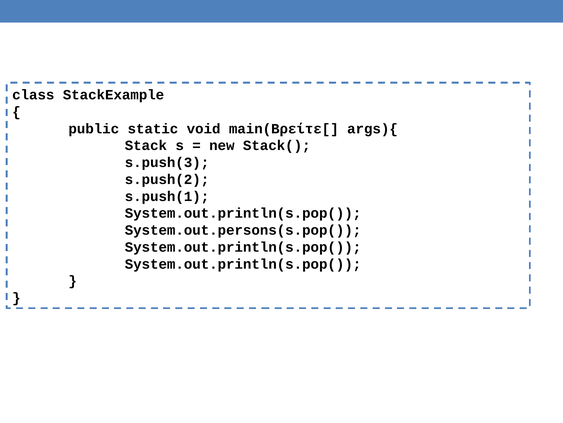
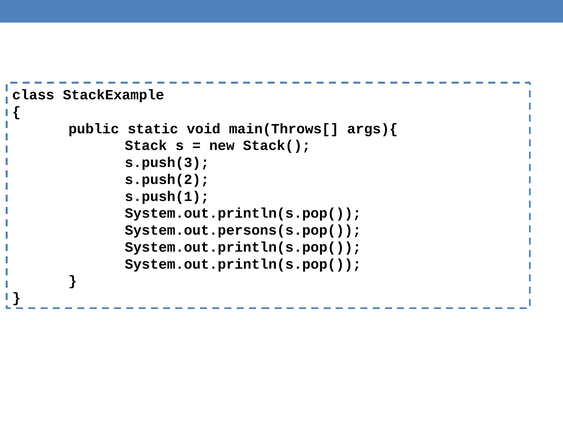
main(Βρείτε[: main(Βρείτε[ -> main(Throws[ (284, 129)
